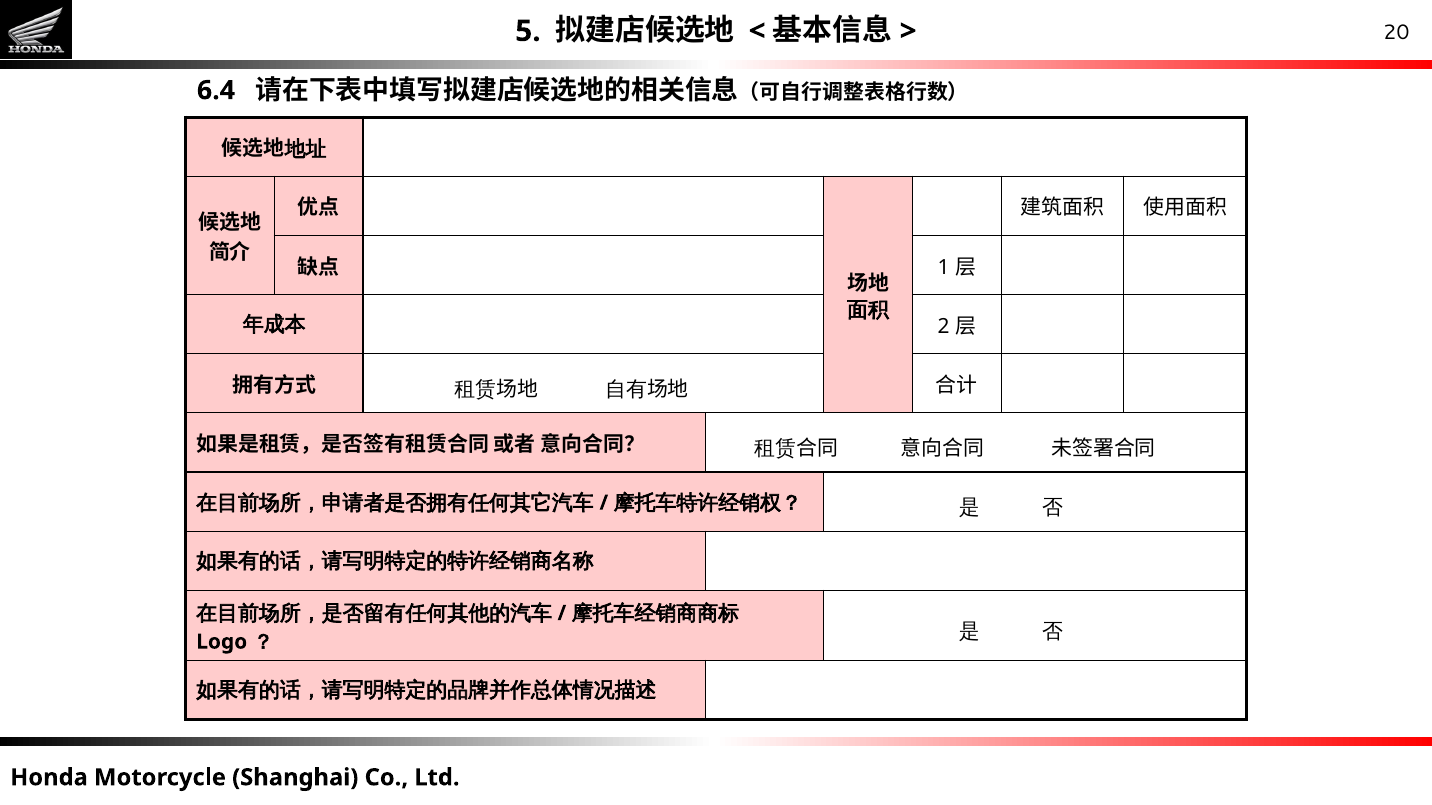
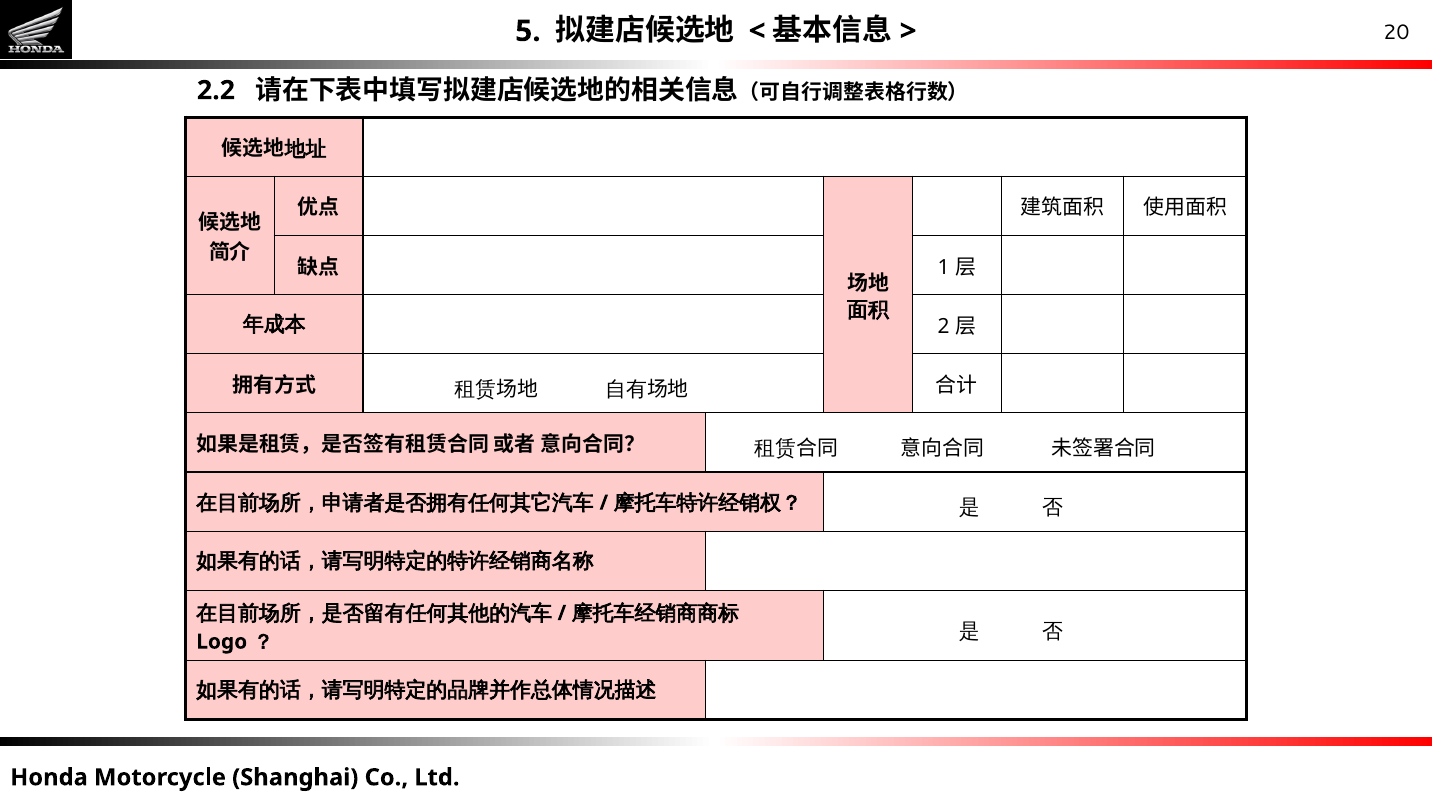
6.4: 6.4 -> 2.2 (216, 90)
